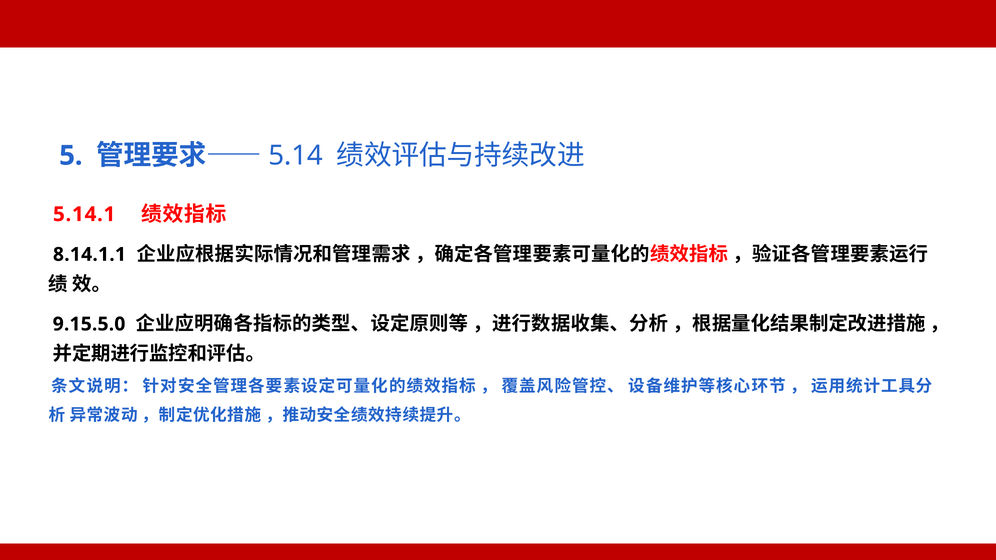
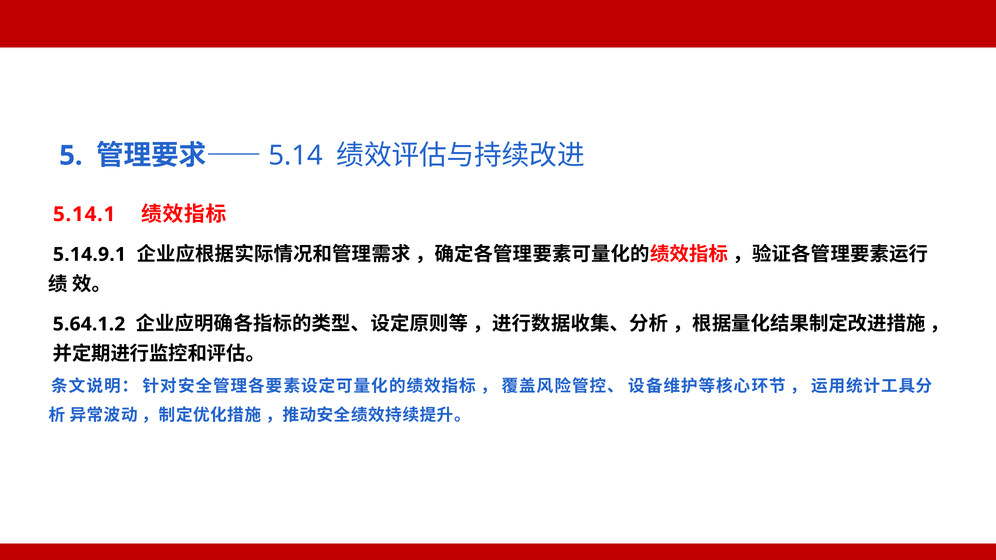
8.14.1.1: 8.14.1.1 -> 5.14.9.1 (89, 255)
9.15.5.0: 9.15.5.0 -> 5.64.1.2 (89, 324)
